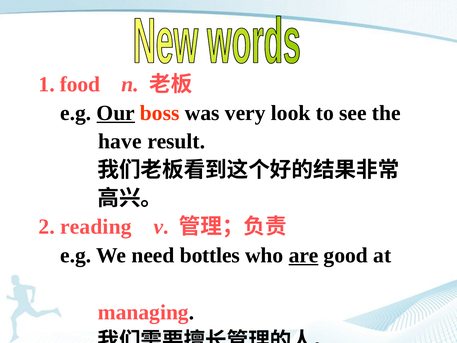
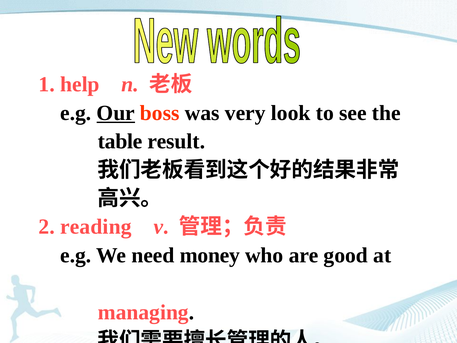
food: food -> help (80, 84)
have: have -> table (120, 141)
bottles: bottles -> money (210, 255)
are underline: present -> none (304, 255)
